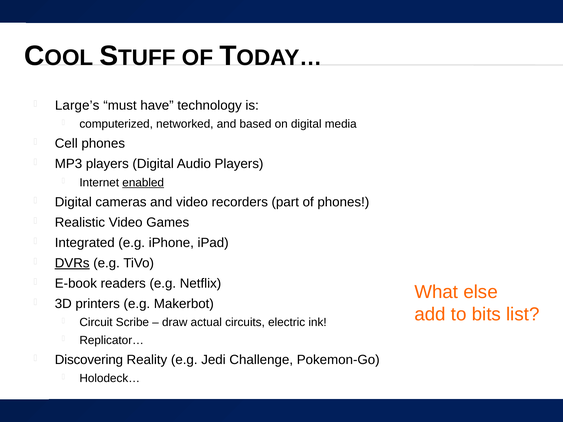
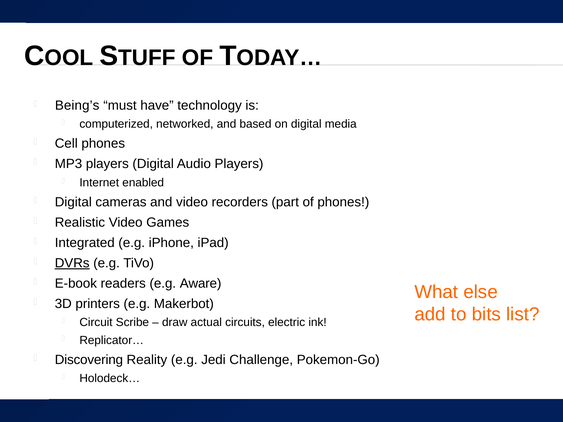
Large’s: Large’s -> Being’s (77, 106)
enabled underline: present -> none (143, 183)
Netflix: Netflix -> Aware (201, 284)
